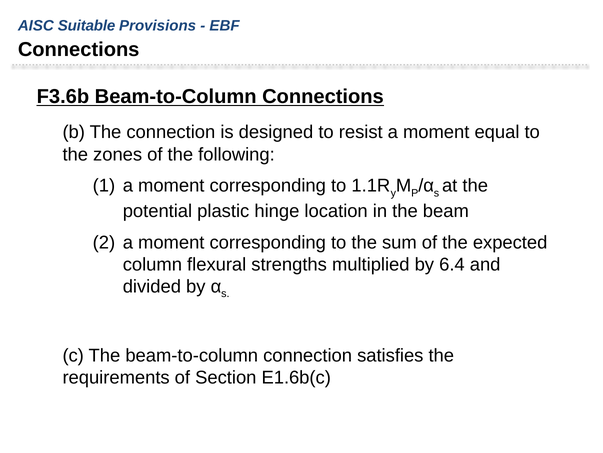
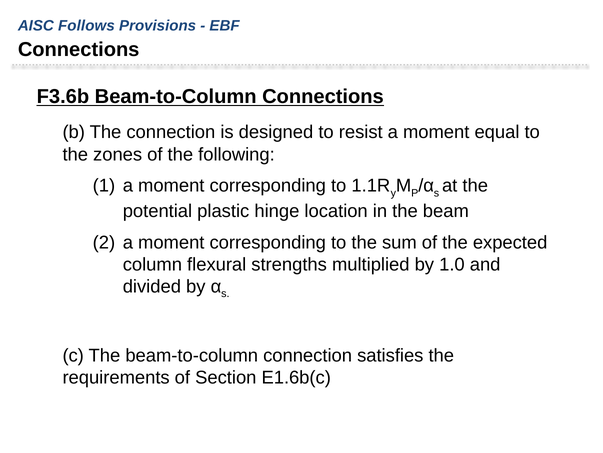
Suitable: Suitable -> Follows (86, 26)
6.4: 6.4 -> 1.0 (452, 264)
